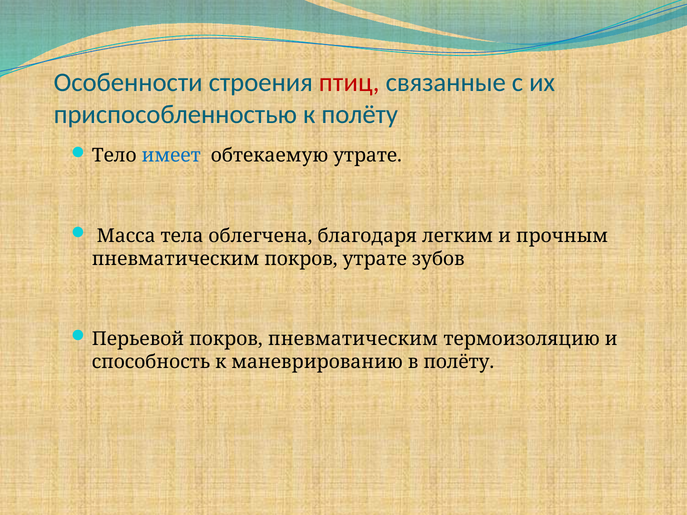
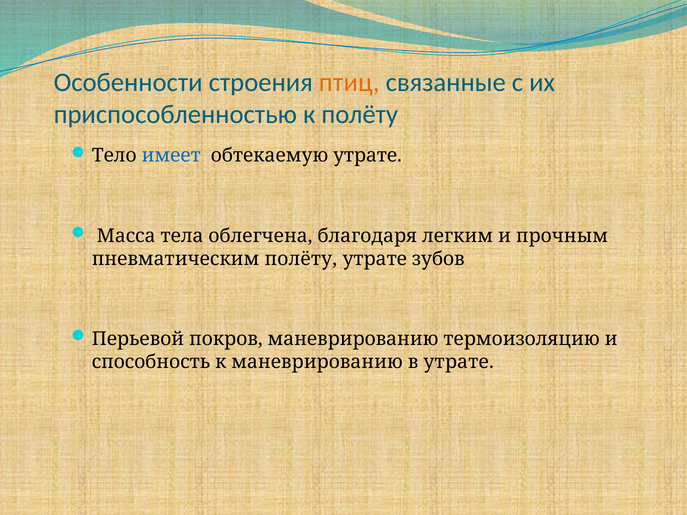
птиц colour: red -> orange (349, 83)
пневматическим покров: покров -> полёту (301, 259)
покров пневматическим: пневматическим -> маневрированию (353, 339)
в полёту: полёту -> утрате (459, 362)
